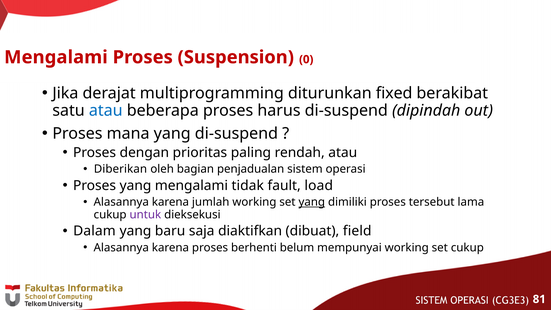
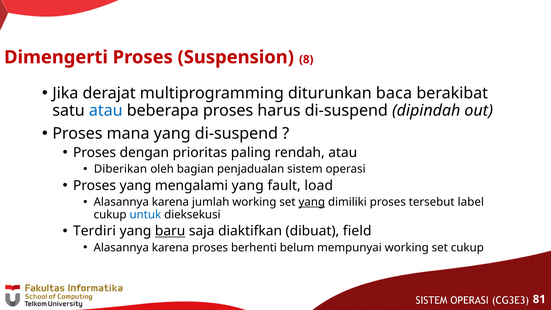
Mengalami: Mengalami -> Dimengerti (56, 57)
0: 0 -> 8 (306, 59)
fixed: fixed -> baca (394, 93)
mengalami tidak: tidak -> yang (248, 186)
lama: lama -> label (471, 202)
untuk colour: purple -> blue (145, 215)
Dalam: Dalam -> Terdiri (94, 231)
baru underline: none -> present (170, 231)
